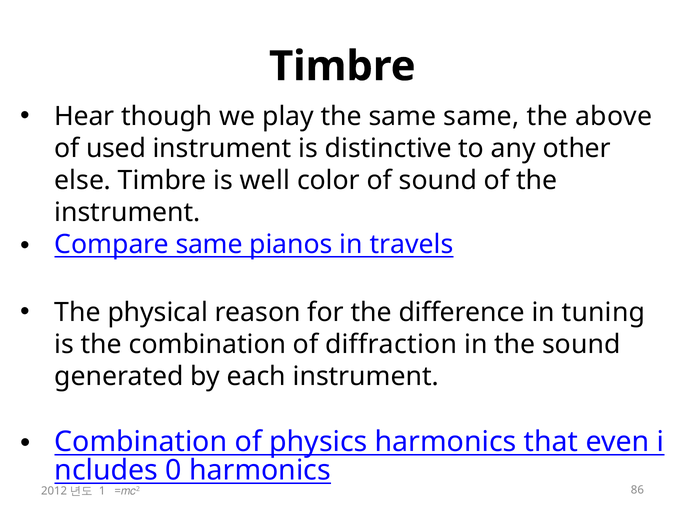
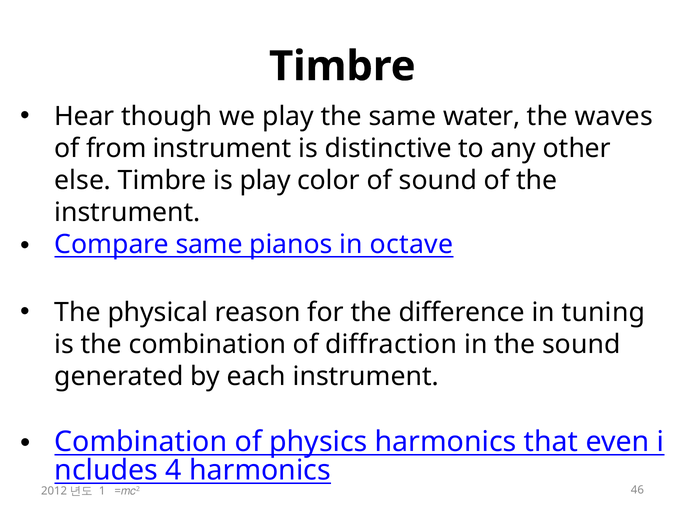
same same: same -> water (482, 116)
above: above -> waves (614, 116)
used: used -> from (116, 148)
is well: well -> play (265, 180)
travels: travels -> octave (411, 244)
0: 0 -> 4 (174, 470)
86: 86 -> 46 (637, 490)
